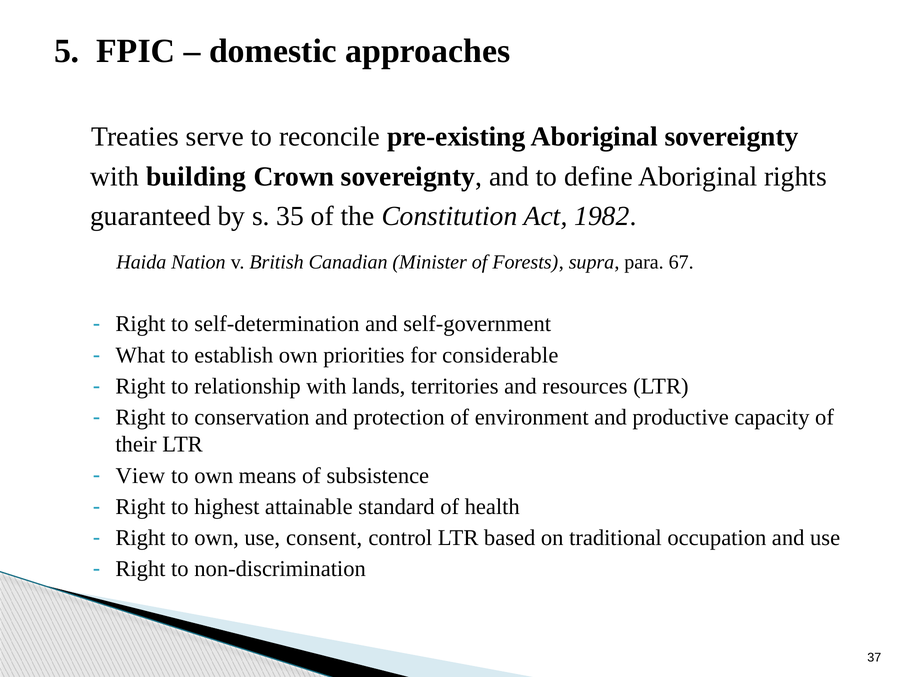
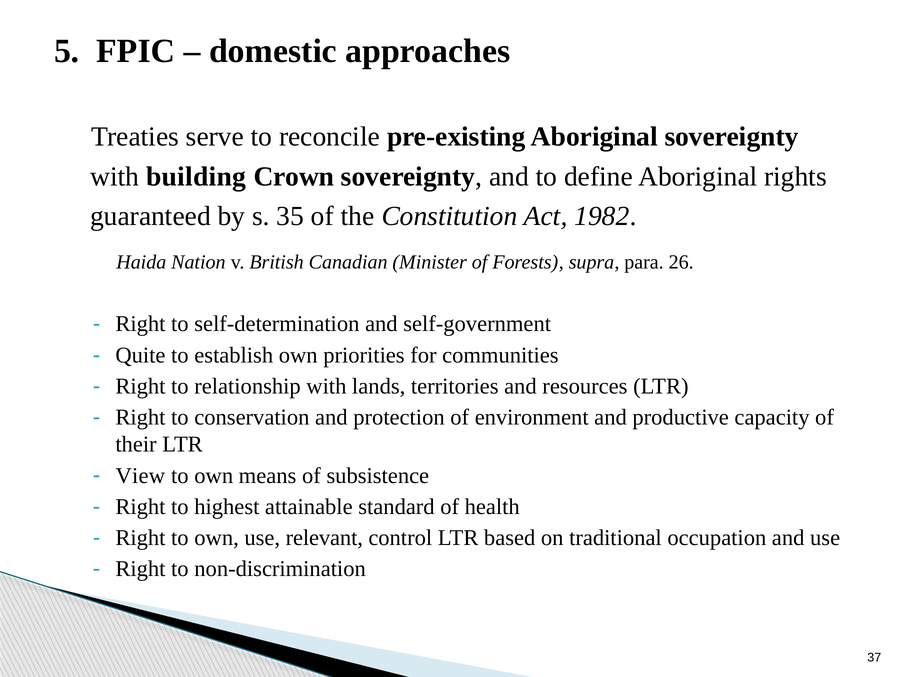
67: 67 -> 26 (681, 262)
What: What -> Quite (140, 355)
considerable: considerable -> communities (500, 355)
consent: consent -> relevant (324, 538)
